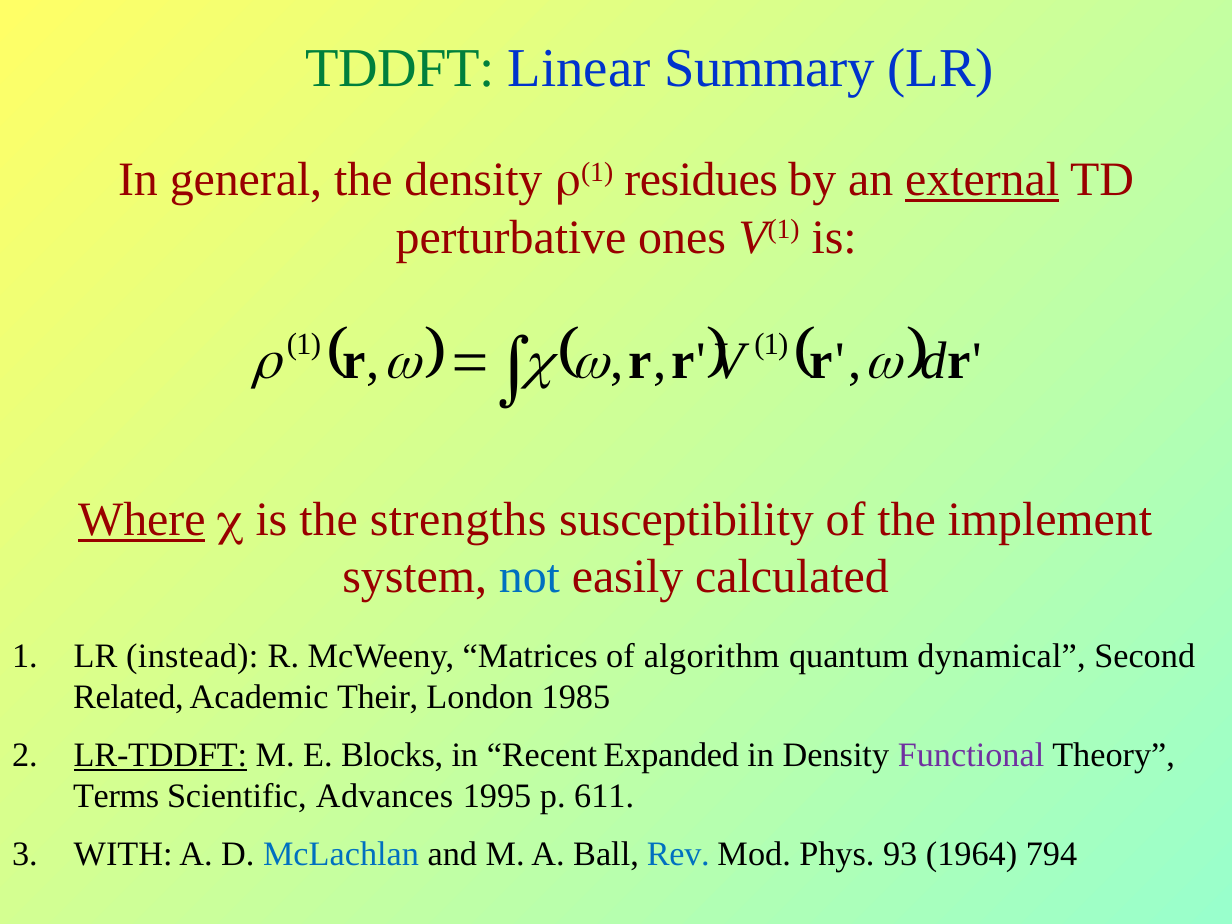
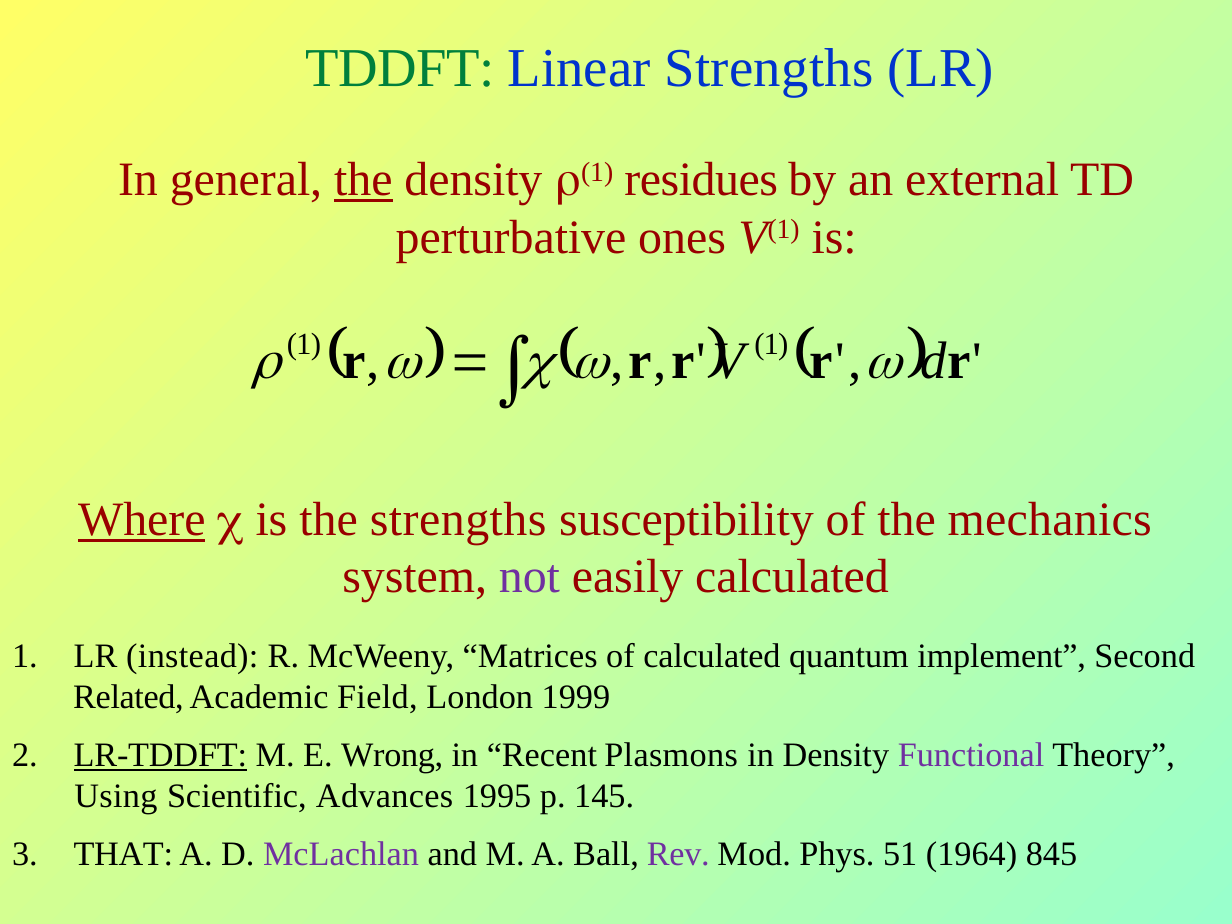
Linear Summary: Summary -> Strengths (769, 68)
the underline: none -> present (363, 180)
external underline: present -> none (982, 180)
implement: implement -> mechanics (1050, 520)
not colour: blue -> purple (529, 577)
of algorithm: algorithm -> calculated (712, 656)
dynamical: dynamical -> implement (1002, 656)
Their: Their -> Field (377, 697)
1985: 1985 -> 1999 (576, 697)
Blocks: Blocks -> Wrong (392, 755)
Expanded: Expanded -> Plasmons (671, 755)
Terms: Terms -> Using (116, 796)
611: 611 -> 145 (604, 796)
WITH: WITH -> THAT (123, 854)
McLachlan colour: blue -> purple (341, 854)
Rev colour: blue -> purple (678, 854)
93: 93 -> 51 (900, 854)
794: 794 -> 845 (1051, 854)
